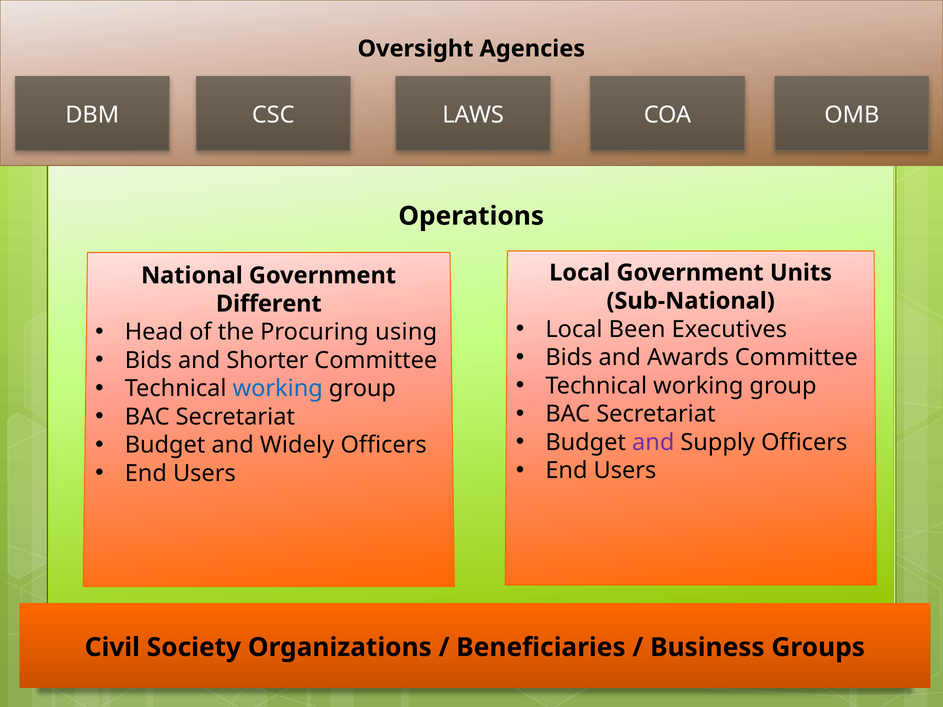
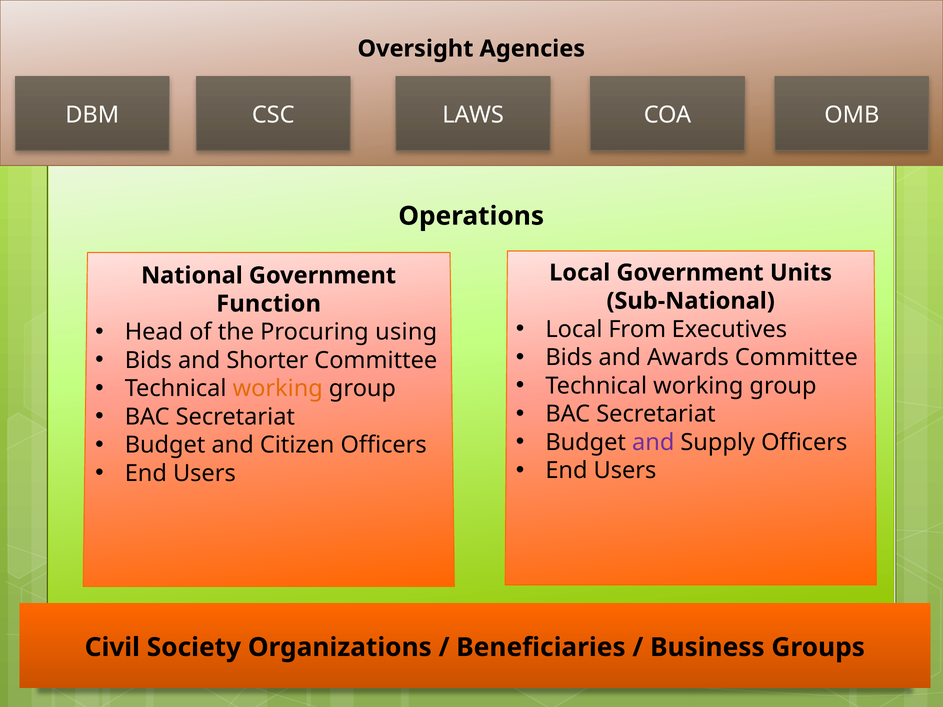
Different: Different -> Function (269, 304)
Been: Been -> From (637, 329)
working colour: blue -> orange (278, 389)
Widely: Widely -> Citizen (297, 445)
